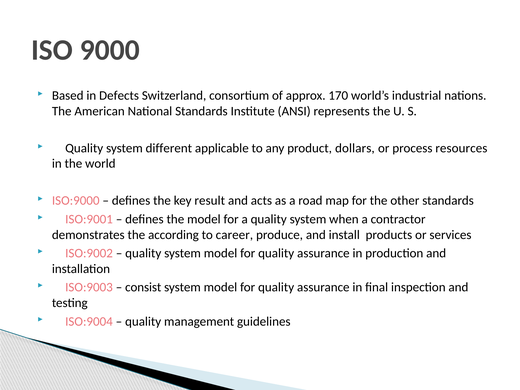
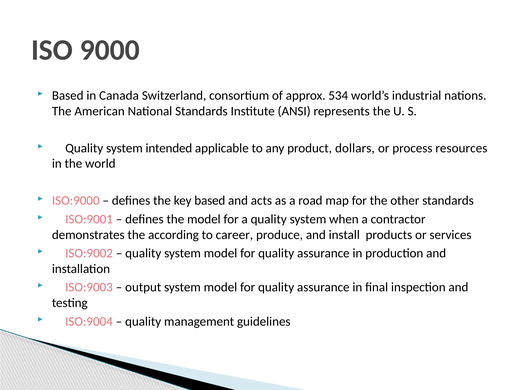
Defects: Defects -> Canada (119, 96)
170: 170 -> 534 (338, 96)
different: different -> intended (169, 148)
key result: result -> based (210, 201)
consist: consist -> output (143, 287)
